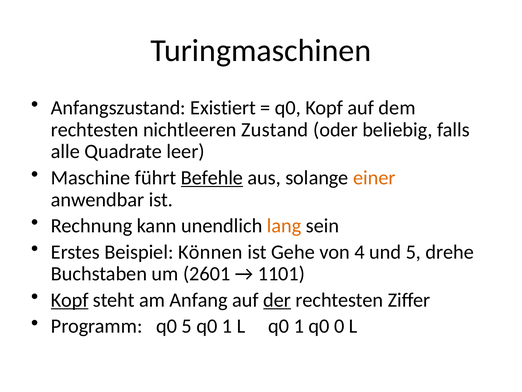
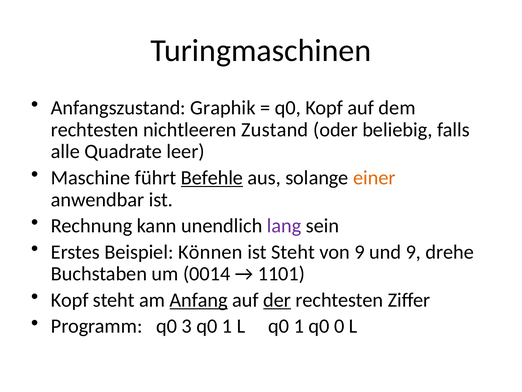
Existiert: Existiert -> Graphik (223, 108)
lang colour: orange -> purple (284, 226)
ist Gehe: Gehe -> Steht (293, 252)
von 4: 4 -> 9 (360, 252)
und 5: 5 -> 9 (413, 252)
2601: 2601 -> 0014 (207, 274)
Kopf underline: present -> none (70, 300)
Anfang underline: none -> present (199, 300)
q0 5: 5 -> 3 (187, 326)
